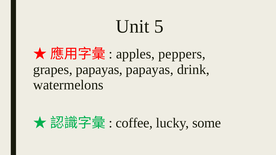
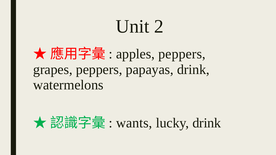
5: 5 -> 2 (159, 27)
grapes papayas: papayas -> peppers (99, 70)
coffee: coffee -> wants (134, 123)
lucky some: some -> drink (207, 123)
